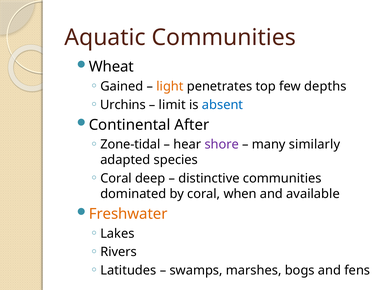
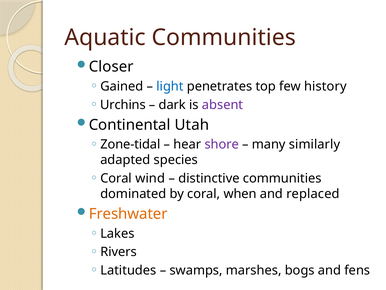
Wheat: Wheat -> Closer (111, 67)
light colour: orange -> blue (170, 86)
depths: depths -> history (325, 86)
limit: limit -> dark (172, 105)
absent colour: blue -> purple (223, 105)
After: After -> Utah (192, 125)
deep: deep -> wind (150, 178)
available: available -> replaced (313, 193)
